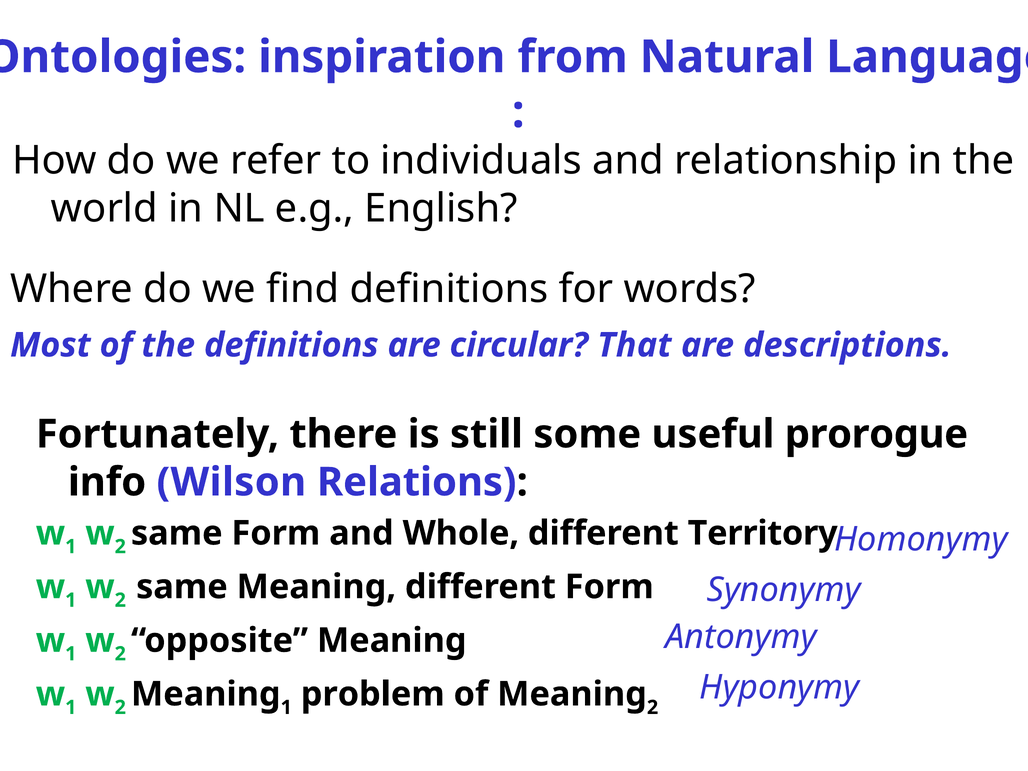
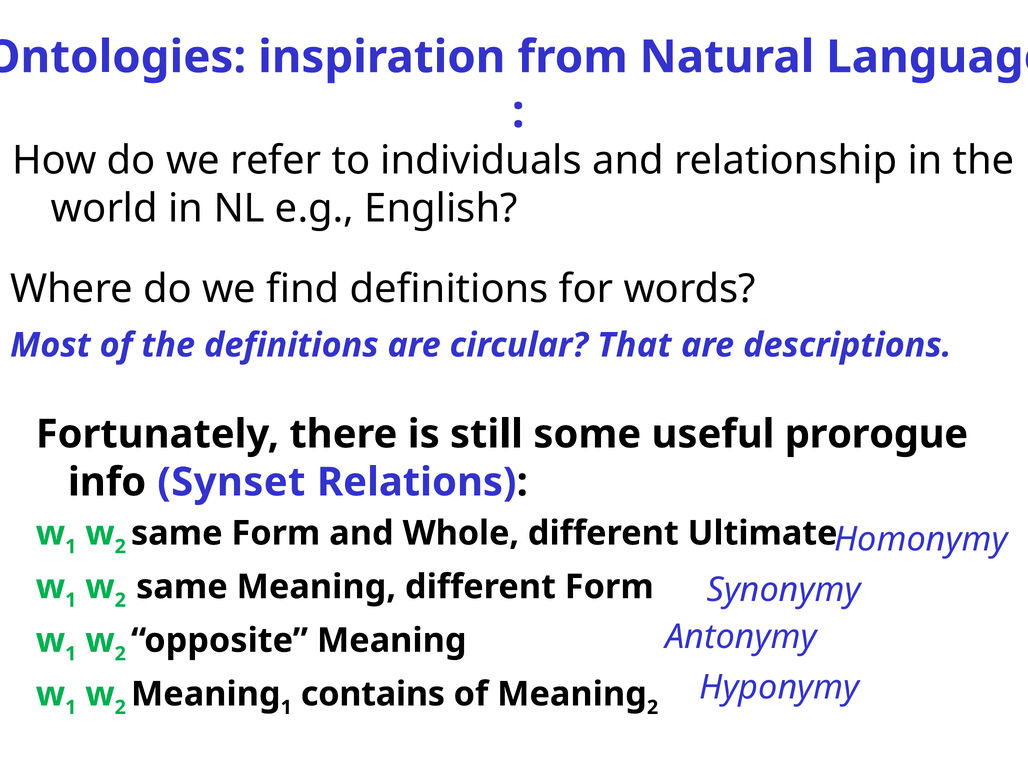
Wilson: Wilson -> Synset (231, 482)
Territory: Territory -> Ultimate (763, 533)
problem: problem -> contains (373, 694)
